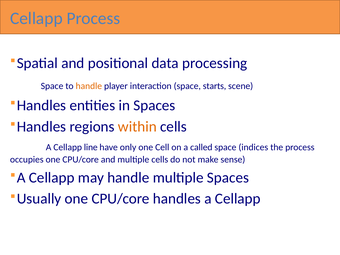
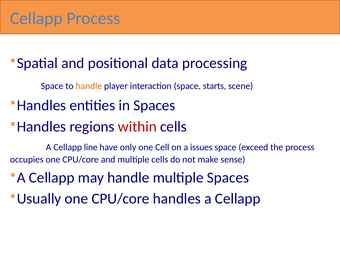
within colour: orange -> red (137, 127)
called: called -> issues (201, 147)
indices: indices -> exceed (253, 147)
